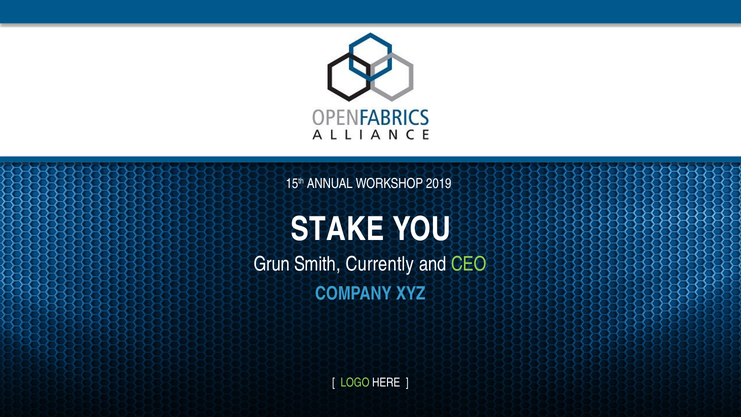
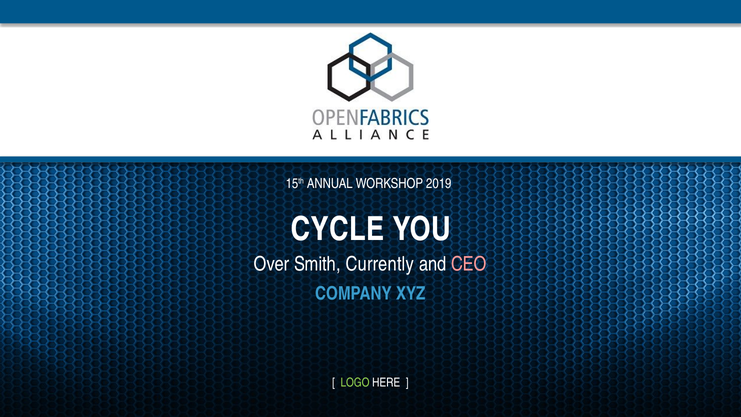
STAKE: STAKE -> CYCLE (338, 229)
Grun: Grun -> Over (272, 264)
CEO colour: light green -> pink (469, 264)
